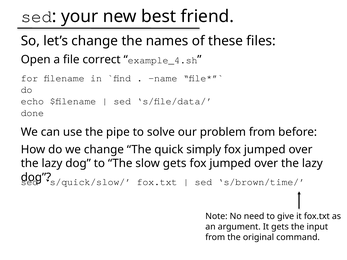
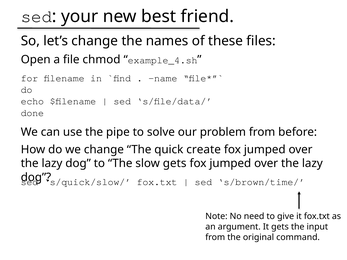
correct: correct -> chmod (101, 60)
simply: simply -> create (204, 150)
